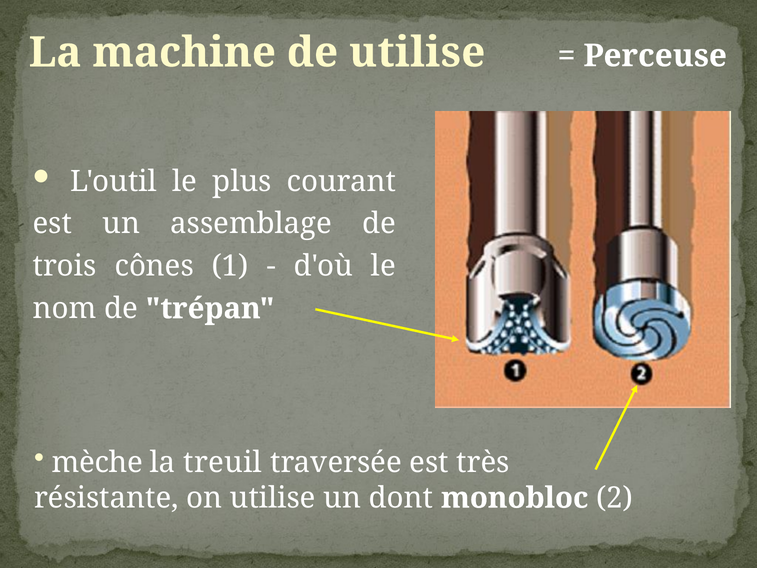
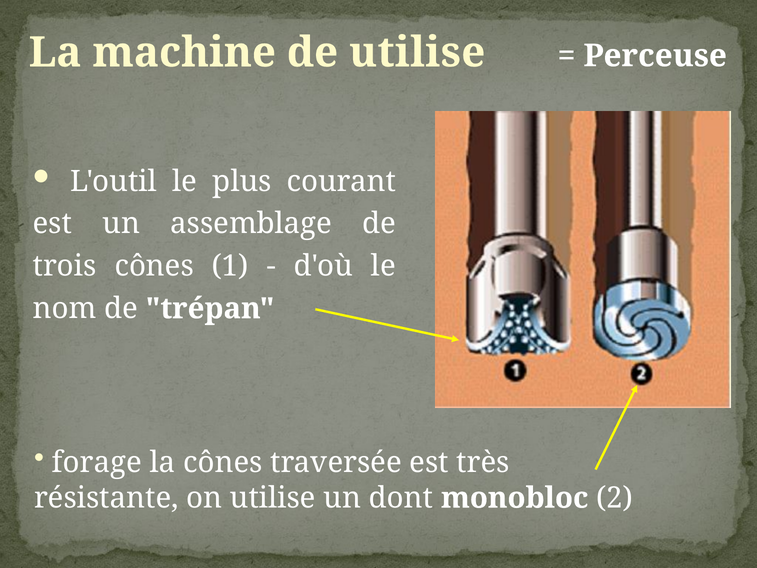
mèche: mèche -> forage (97, 462)
la treuil: treuil -> cônes (223, 462)
